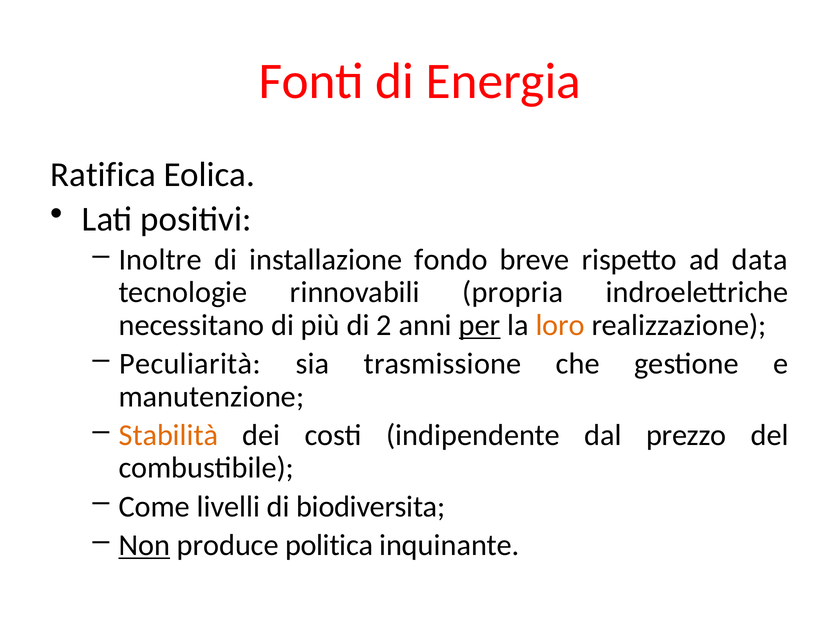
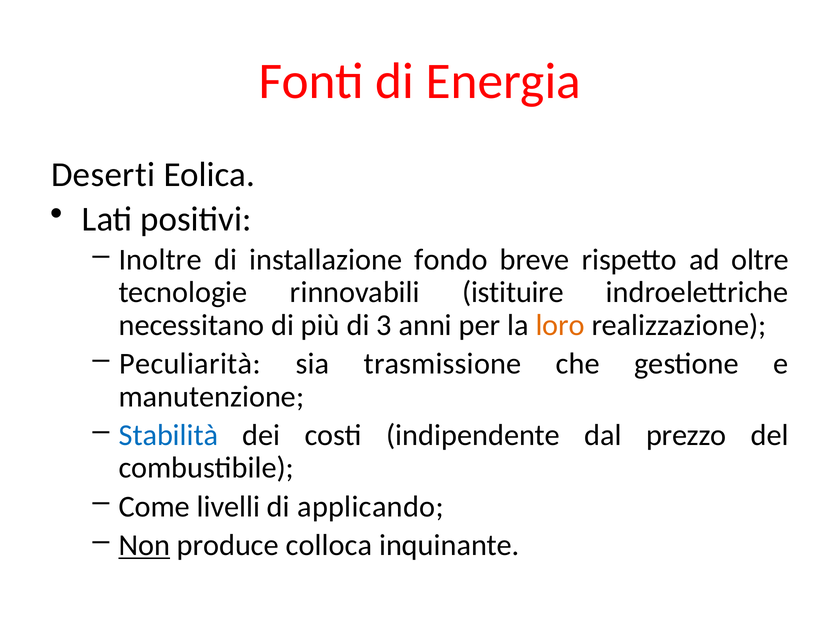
Ratifica: Ratifica -> Deserti (103, 175)
data: data -> oltre (760, 260)
propria: propria -> istituire (513, 292)
2: 2 -> 3 (384, 325)
per underline: present -> none (480, 325)
Stabilità colour: orange -> blue (168, 435)
biodiversita: biodiversita -> applicando (370, 507)
politica: politica -> colloca (329, 545)
